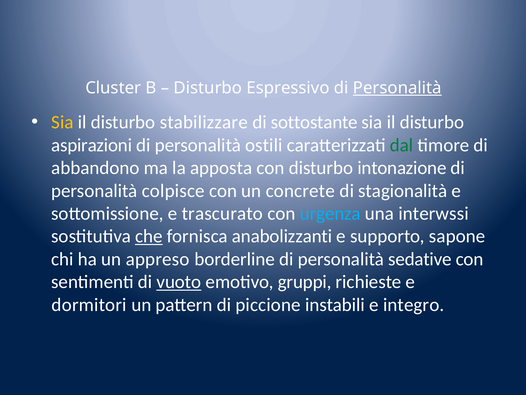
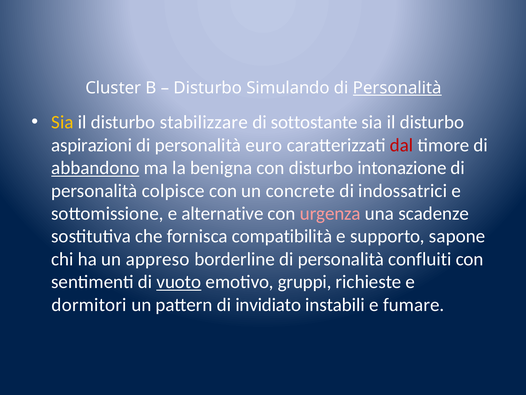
Espressivo: Espressivo -> Simulando (288, 88)
ostili: ostili -> euro (264, 145)
dal colour: green -> red (402, 145)
abbandono underline: none -> present (95, 168)
apposta: apposta -> benigna (221, 168)
stagionalità: stagionalità -> indossatrici (403, 191)
trascurato: trascurato -> alternative (223, 213)
urgenza colour: light blue -> pink (330, 213)
interwssi: interwssi -> scadenze (434, 213)
che underline: present -> none (149, 236)
anabolizzanti: anabolizzanti -> compatibilità (282, 236)
sedative: sedative -> confluiti (420, 259)
piccione: piccione -> invidiato (268, 304)
integro: integro -> fumare (414, 304)
